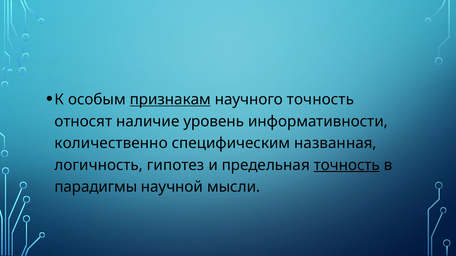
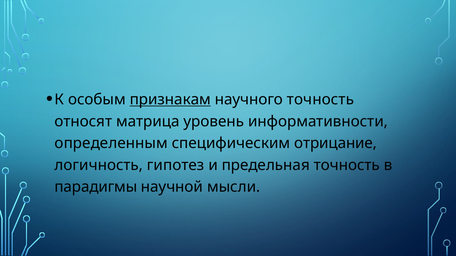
наличие: наличие -> матрица (148, 122)
количественно: количественно -> определенным (111, 144)
названная: названная -> отрицание (336, 144)
точность underline: present -> none (347, 165)
